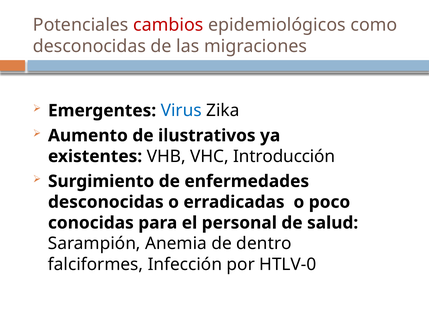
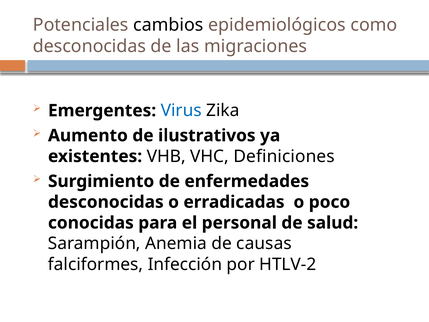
cambios colour: red -> black (168, 25)
Introducción: Introducción -> Definiciones (284, 156)
dentro: dentro -> causas (264, 243)
HTLV-0: HTLV-0 -> HTLV-2 (288, 264)
